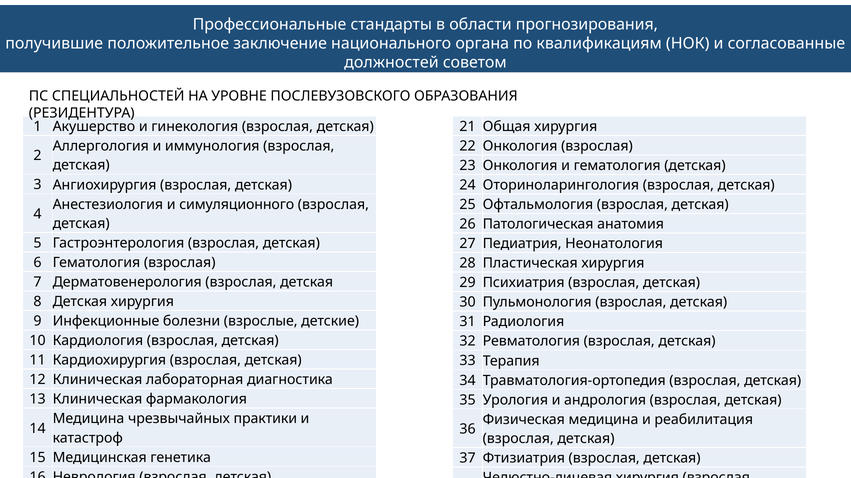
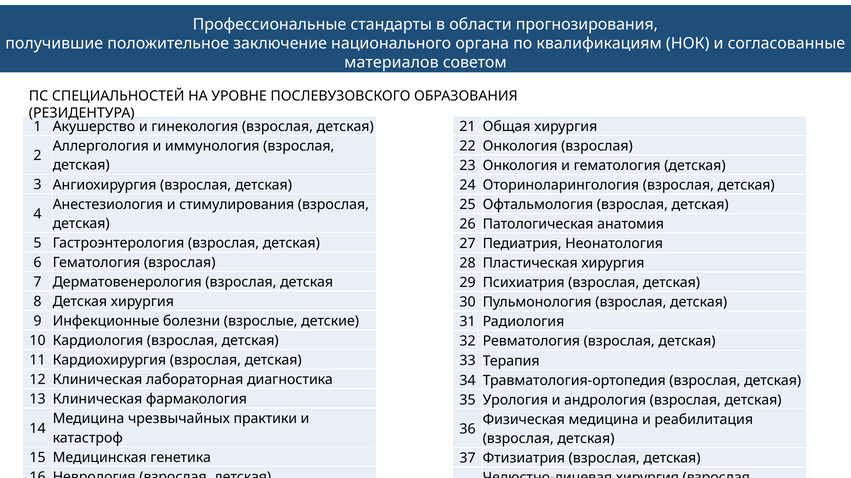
должностей: должностей -> материалов (391, 63)
симуляционного: симуляционного -> стимулирования (237, 205)
